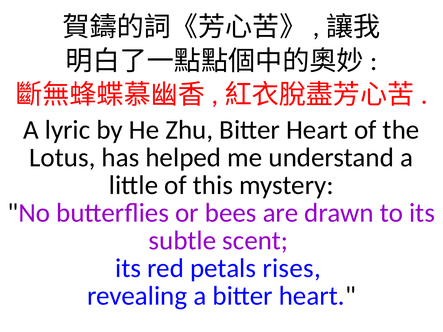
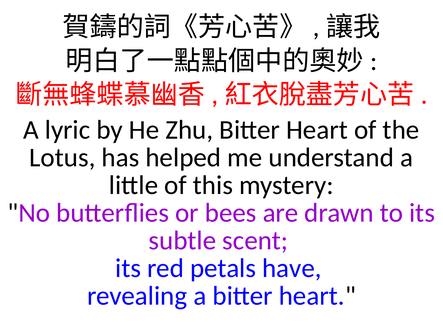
rises: rises -> have (292, 269)
